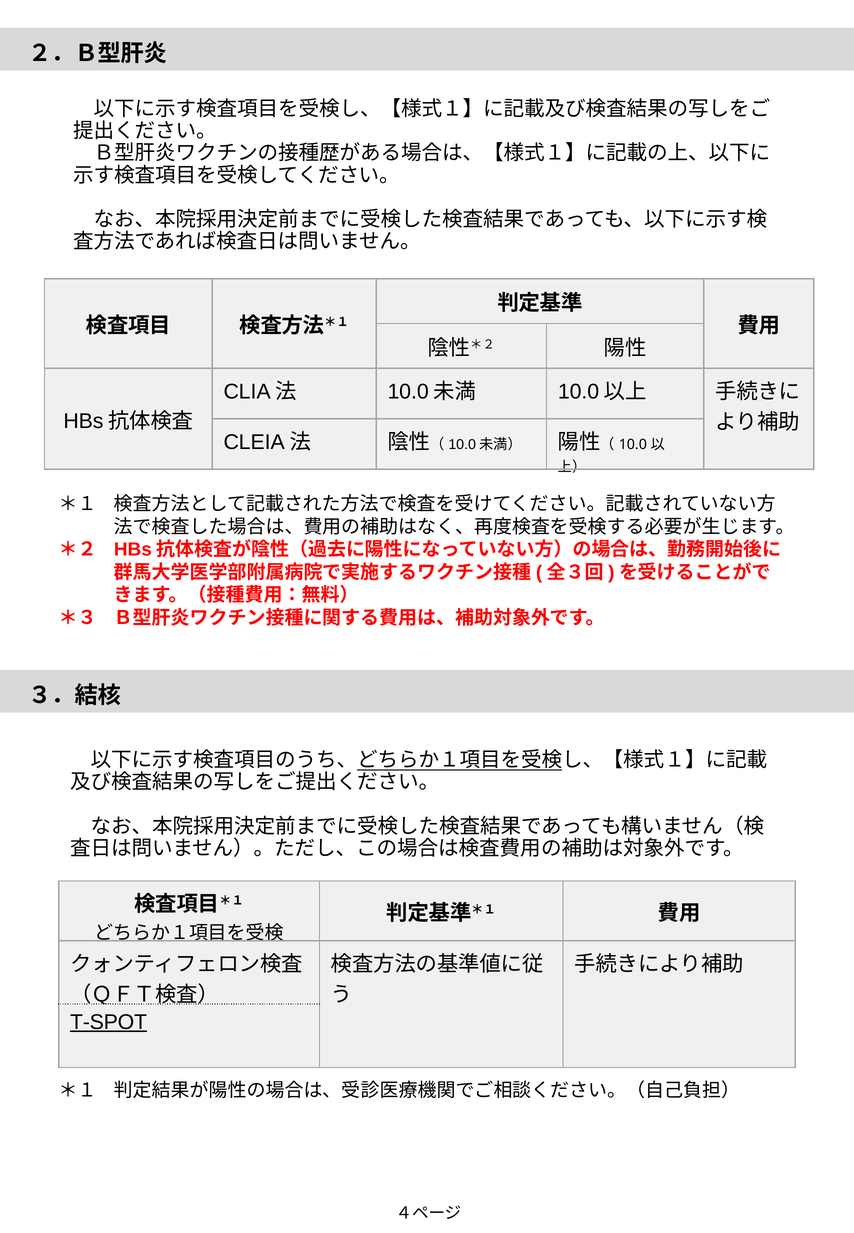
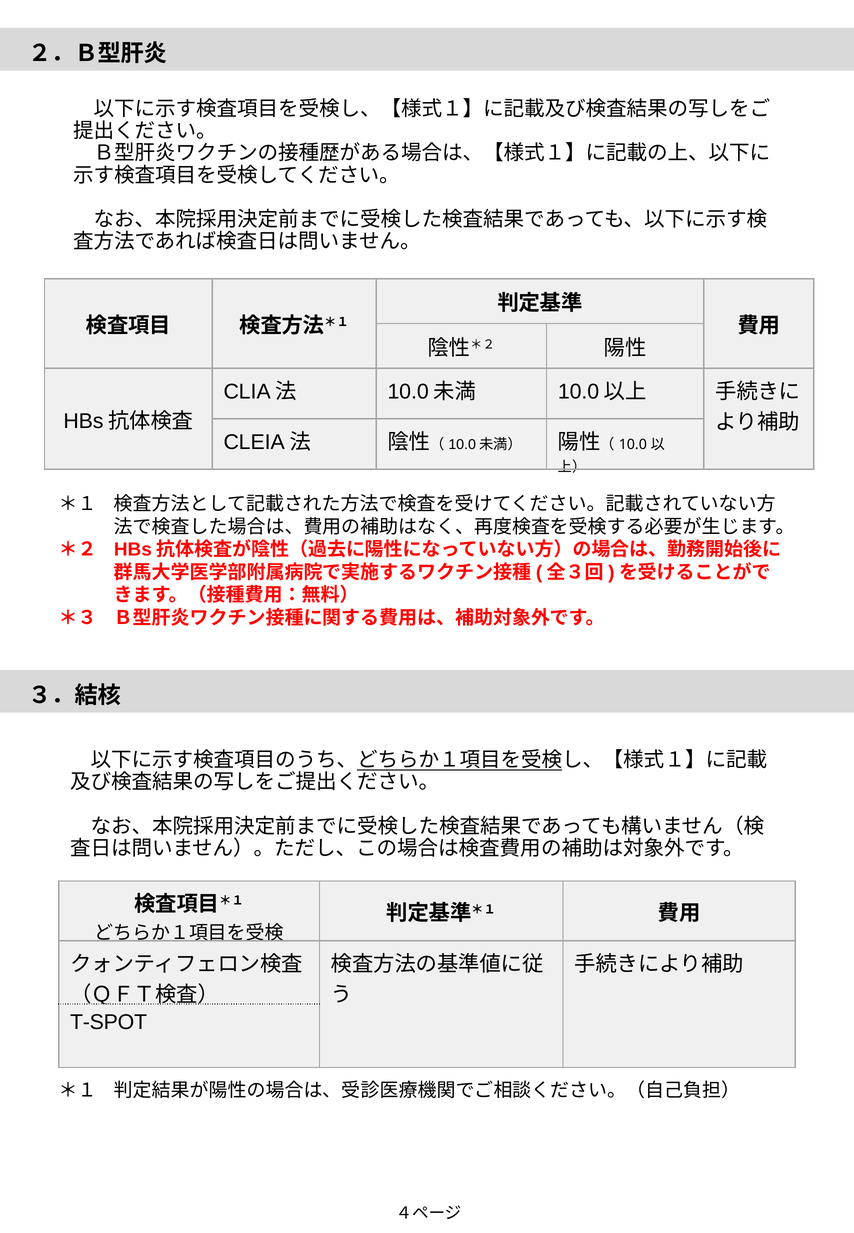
T-SPOT underline: present -> none (109, 1022)
